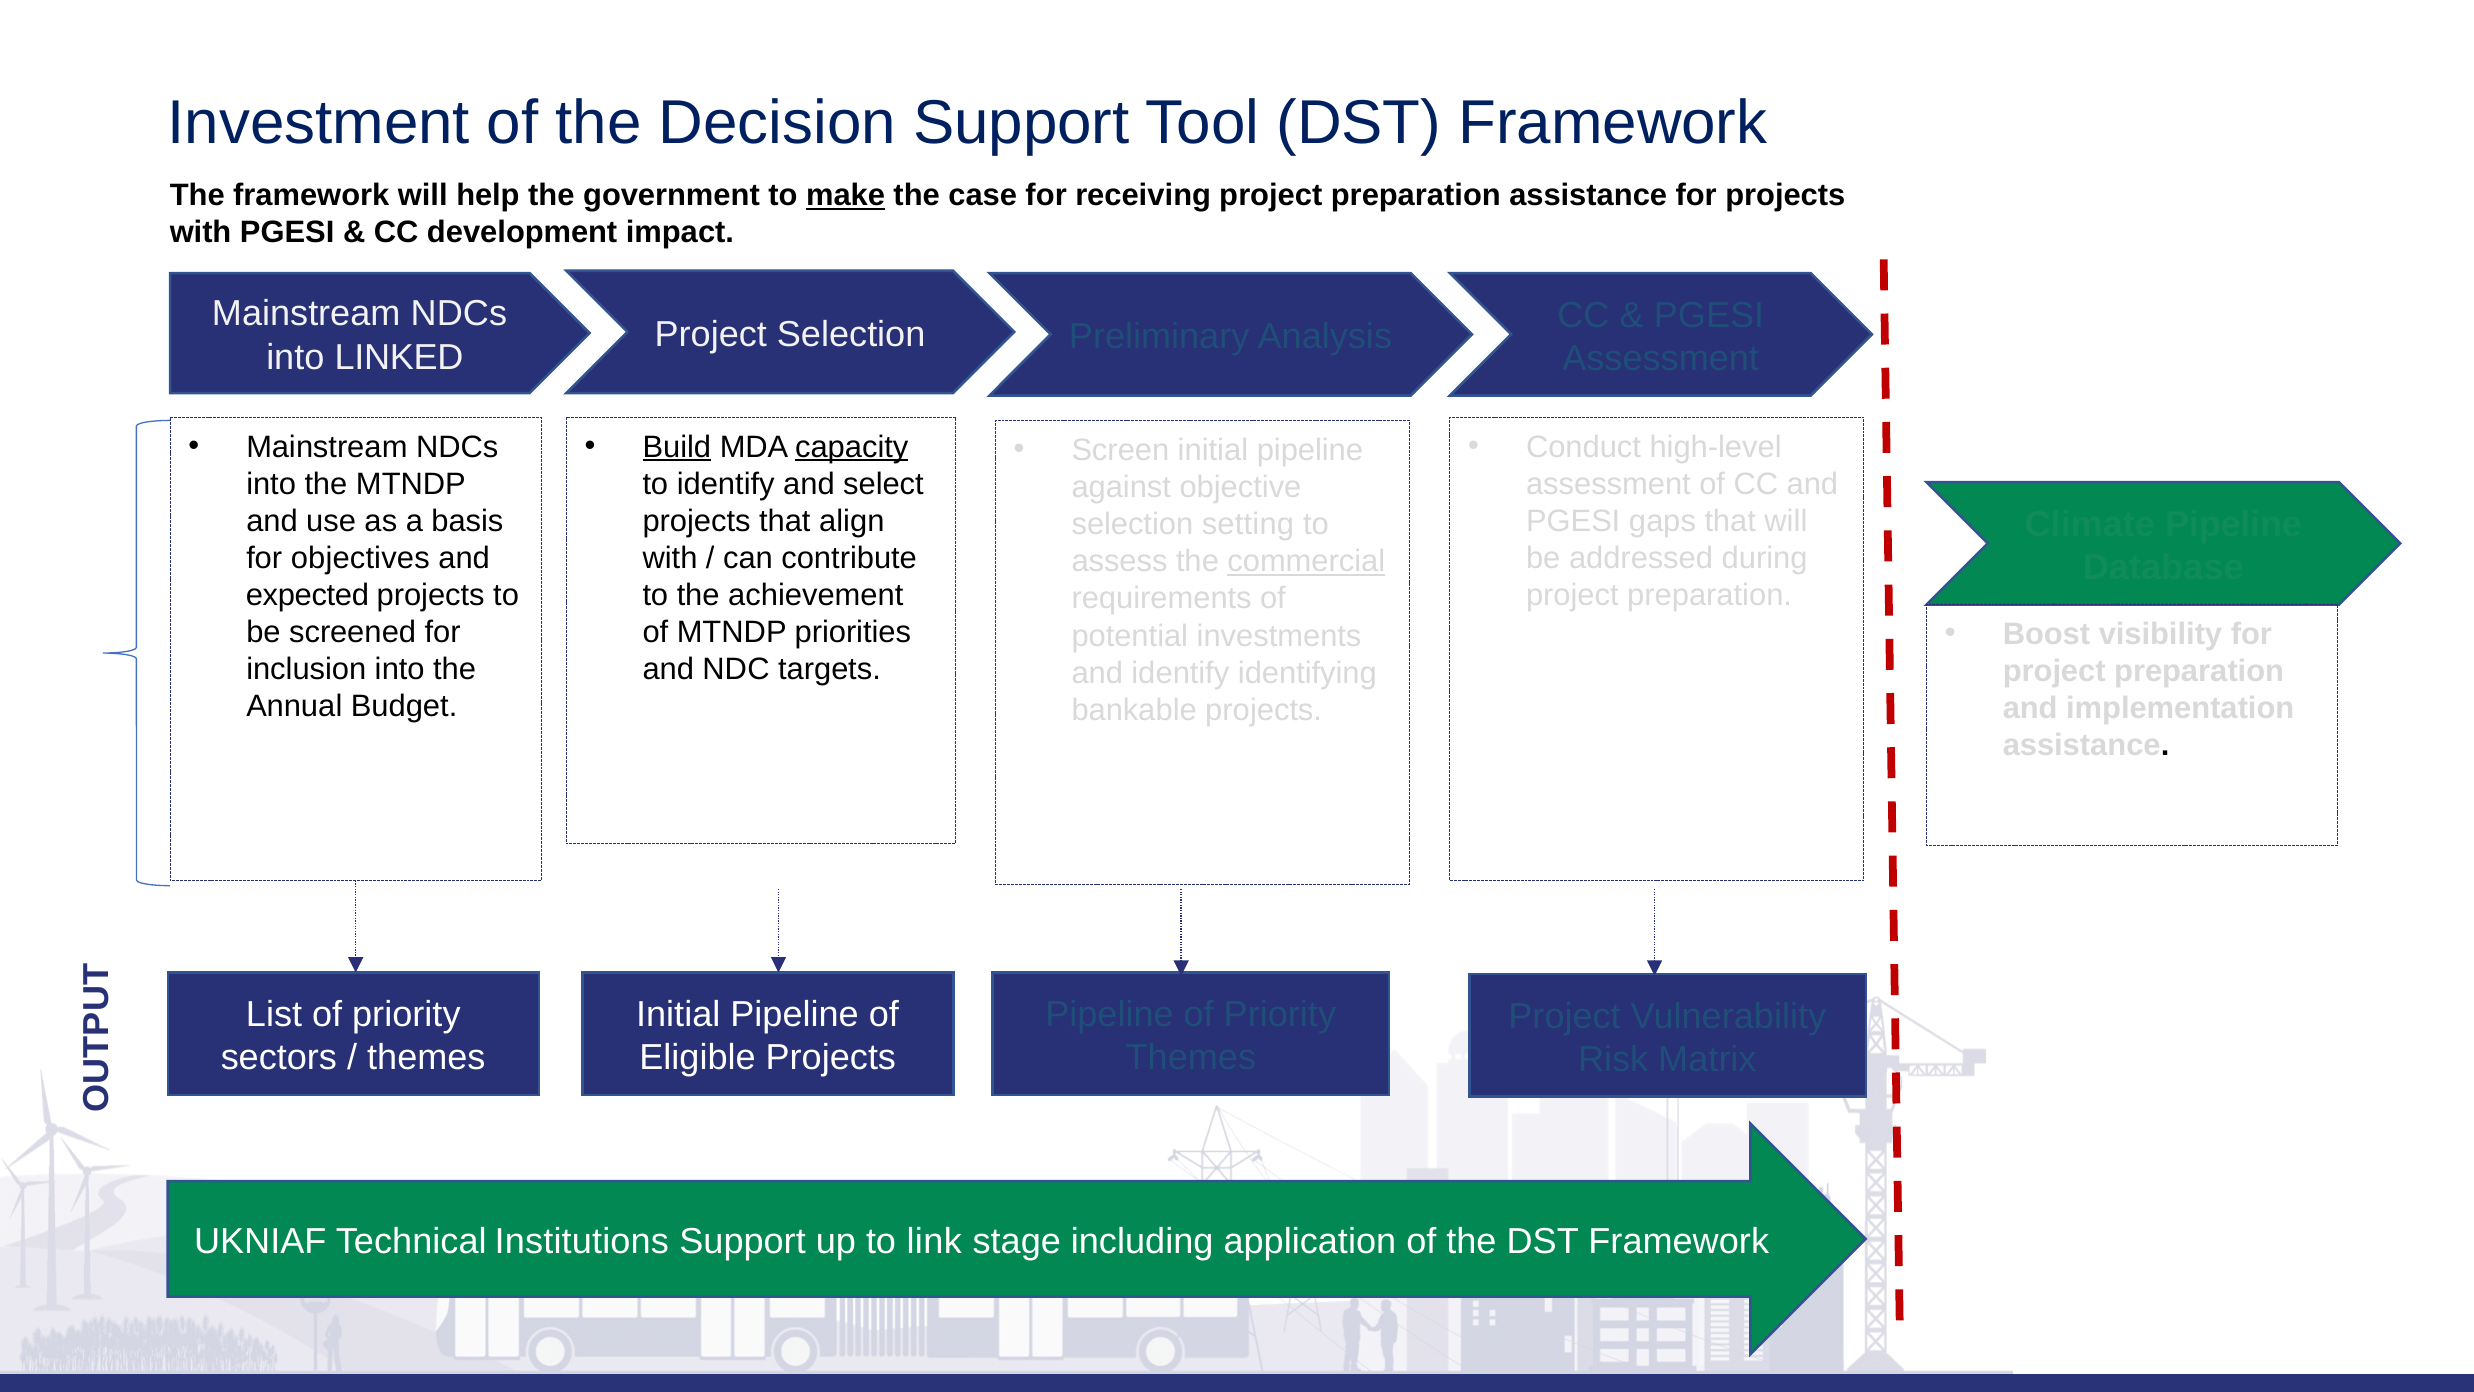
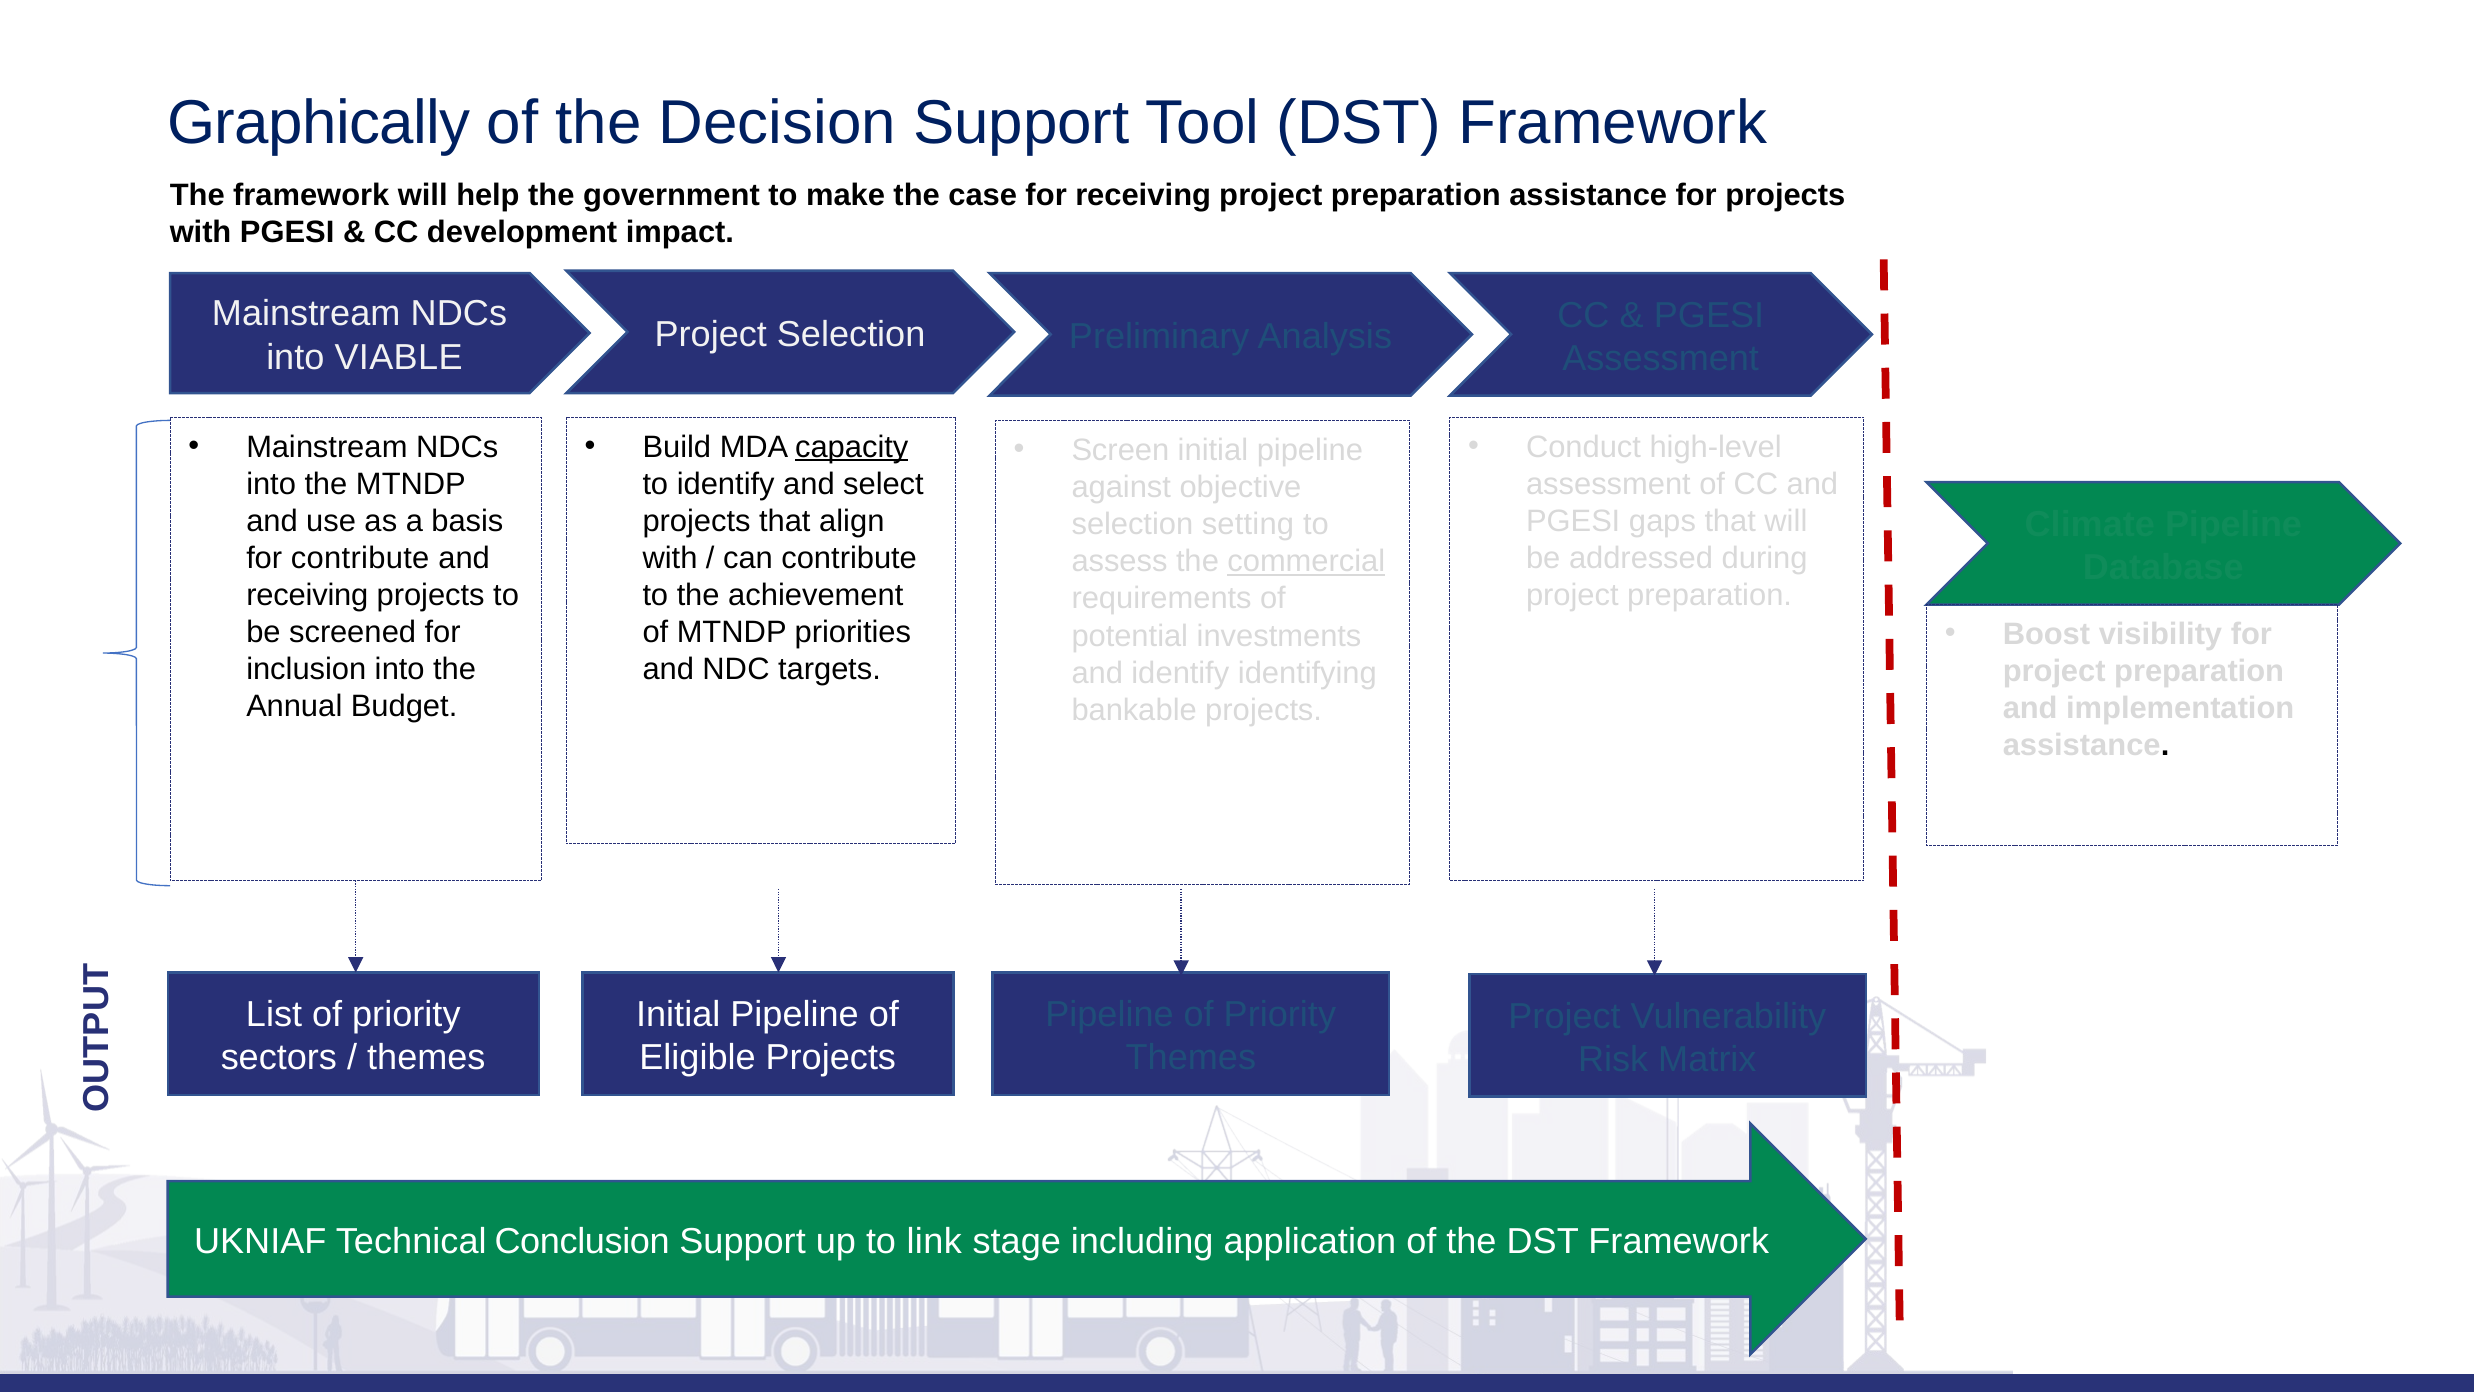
Investment: Investment -> Graphically (319, 123)
make underline: present -> none (846, 195)
LINKED: LINKED -> VIABLE (399, 357)
Build underline: present -> none (677, 447)
for objectives: objectives -> contribute (360, 558)
expected: expected -> receiving (307, 595)
Institutions: Institutions -> Conclusion (582, 1241)
